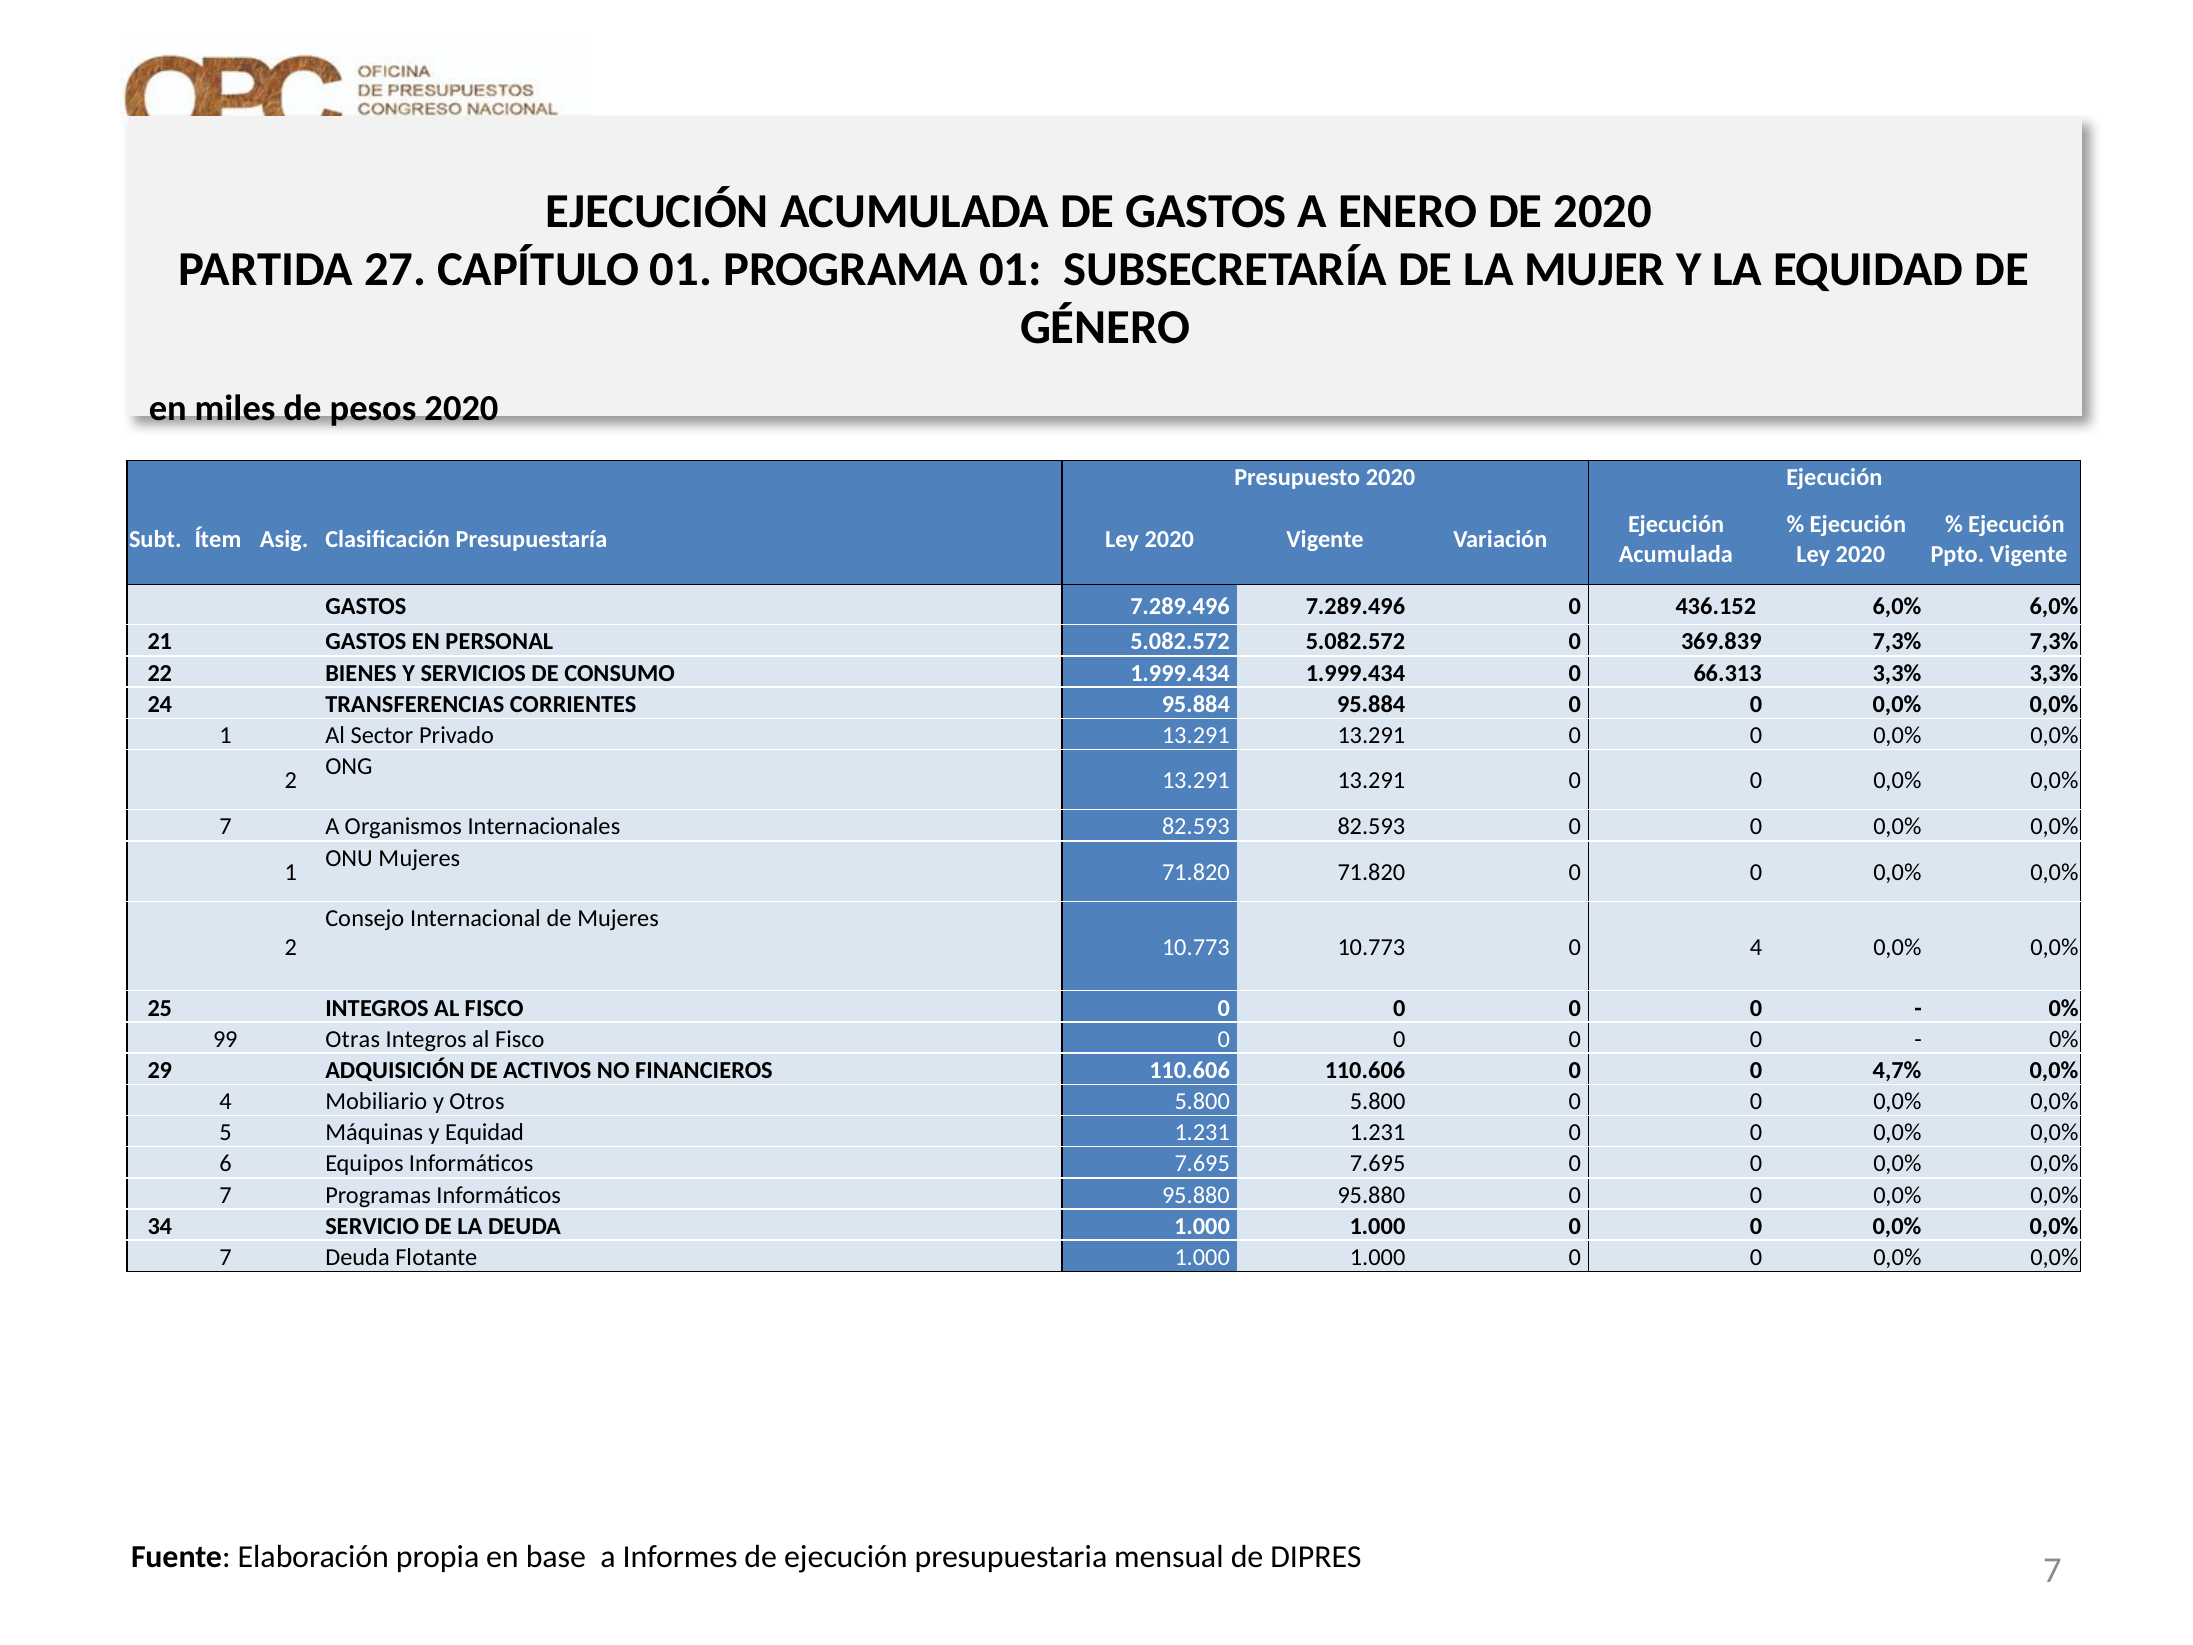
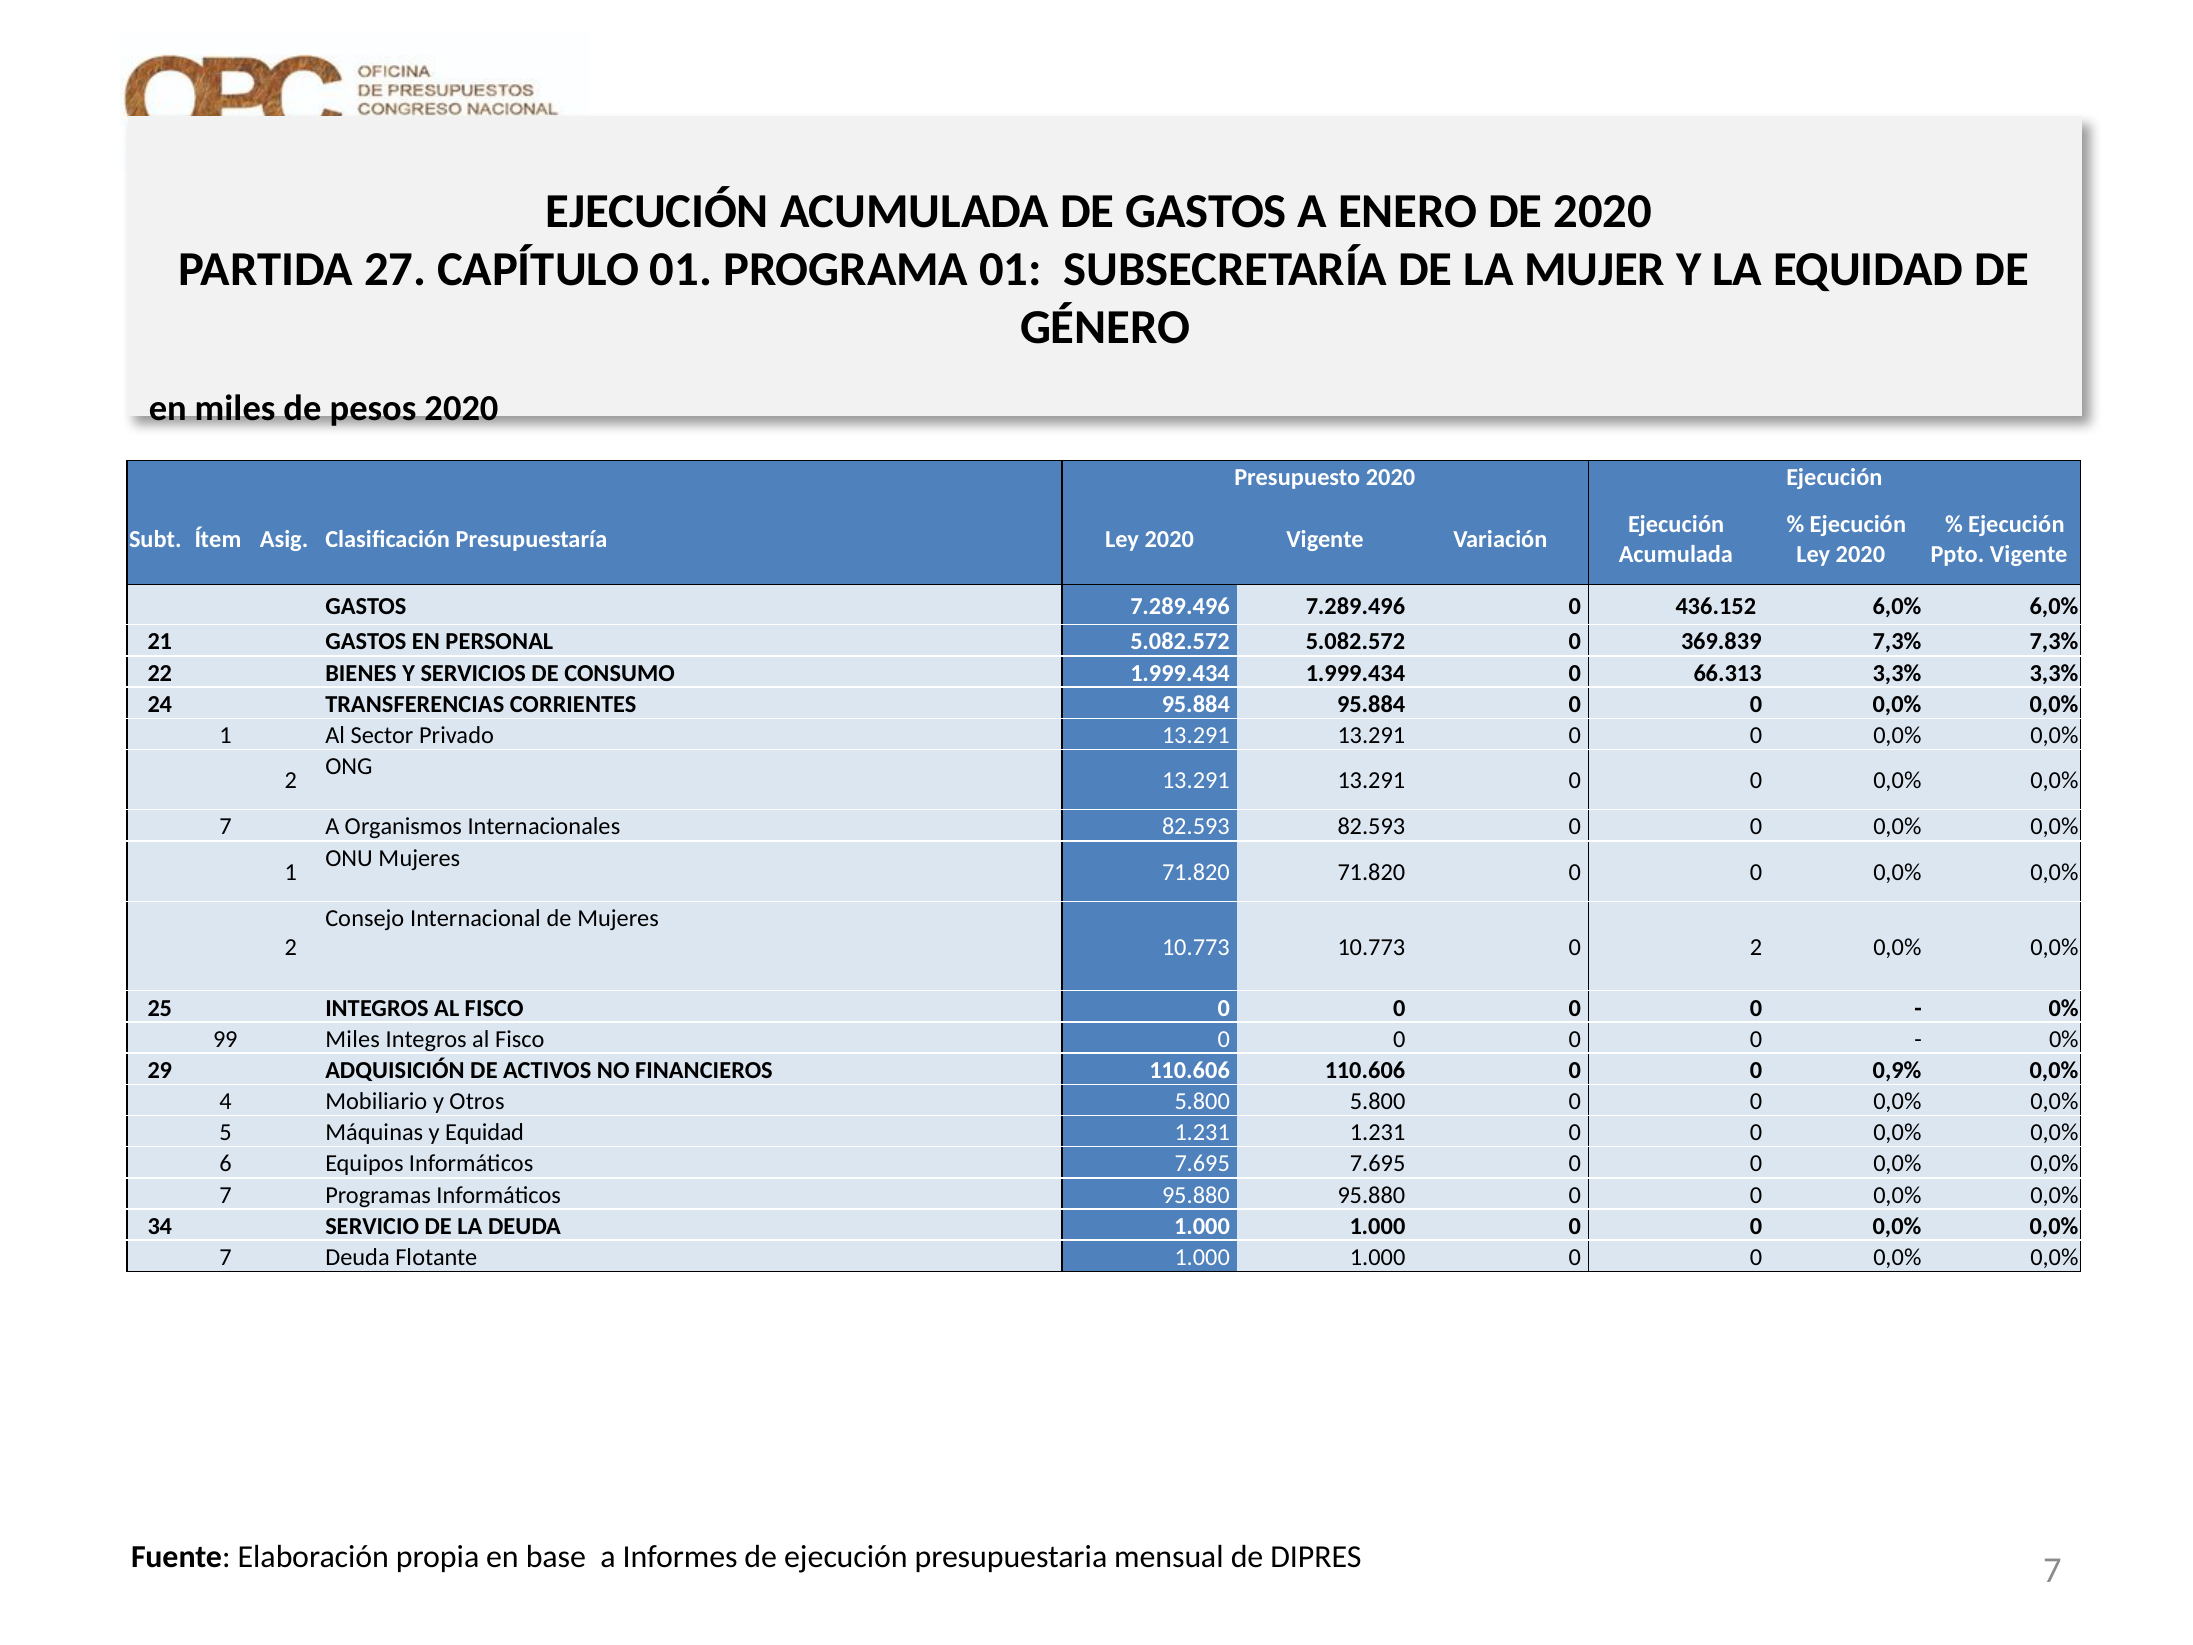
0 4: 4 -> 2 (1756, 947)
99 Otras: Otras -> Miles (353, 1039)
4,7%: 4,7% -> 0,9% (1897, 1070)
